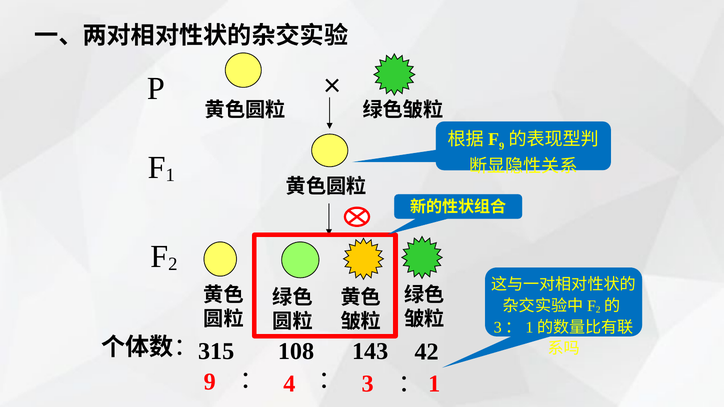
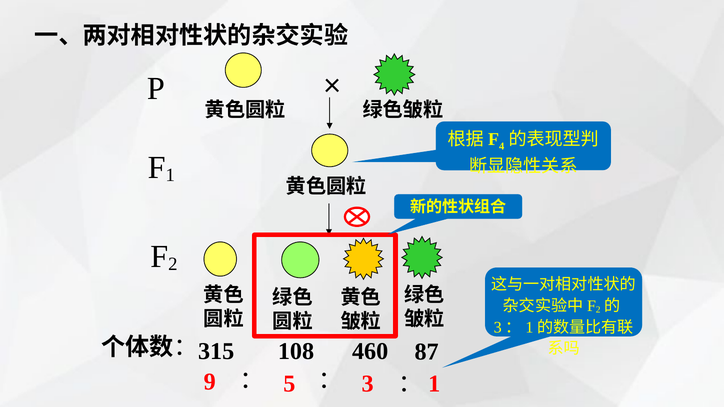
9: 9 -> 4 (502, 147)
143: 143 -> 460 (370, 352)
42: 42 -> 87 (427, 352)
4: 4 -> 5 (289, 384)
